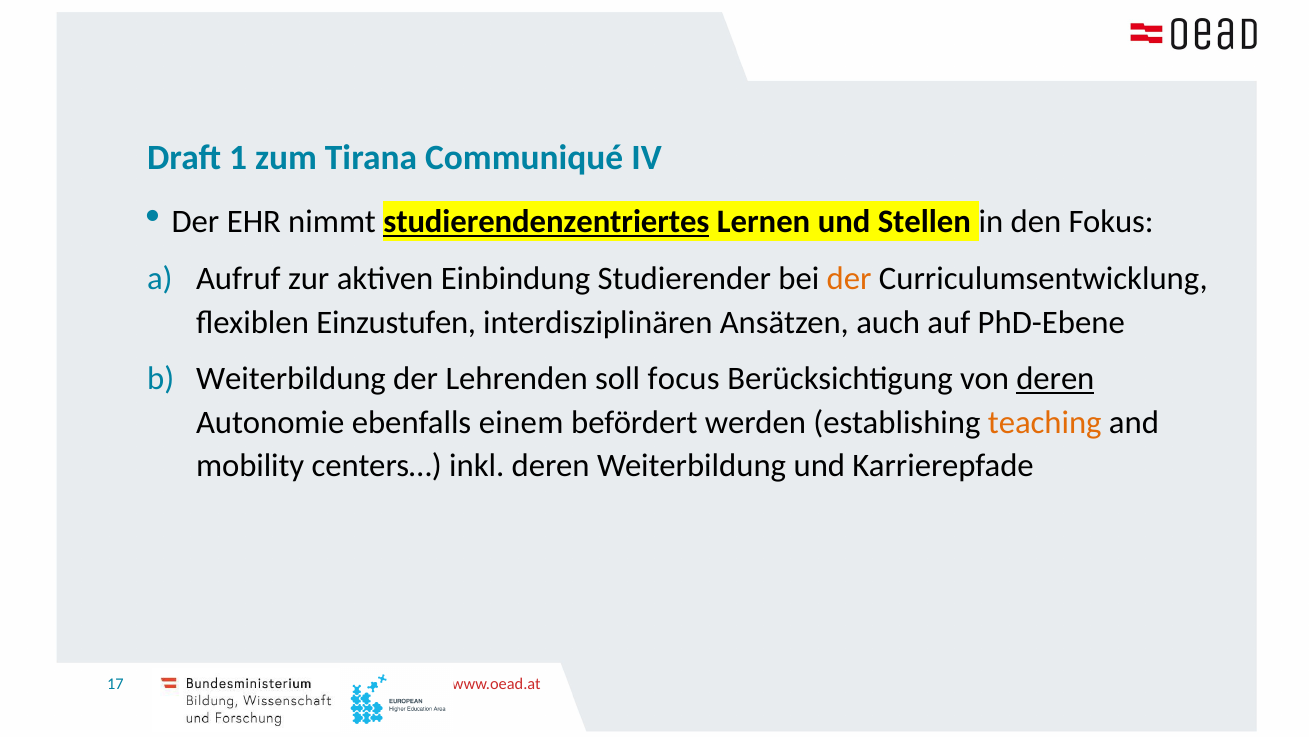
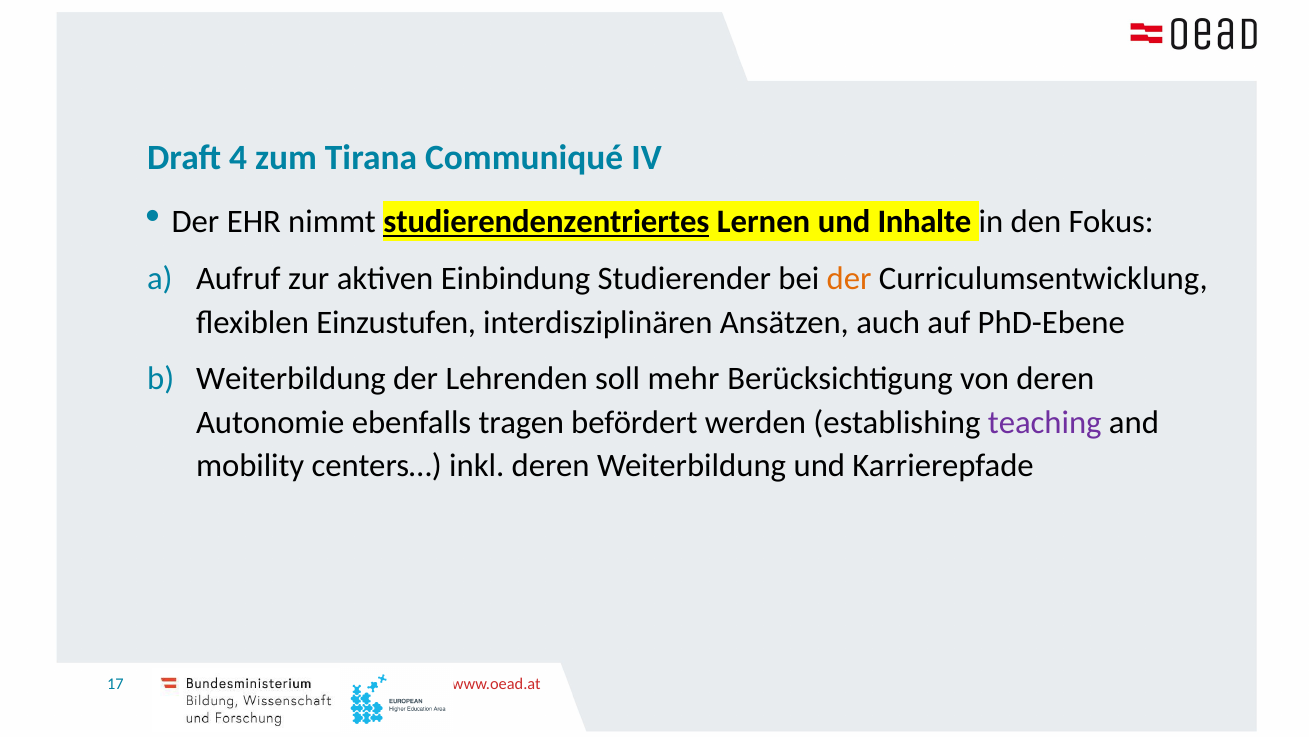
1: 1 -> 4 (238, 157)
Stellen: Stellen -> Inhalte (924, 221)
focus: focus -> mehr (684, 379)
deren underline: present -> none (1055, 379)
einem: einem -> tragen (521, 422)
teaching colour: orange -> purple (1045, 422)
